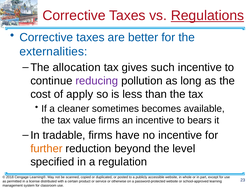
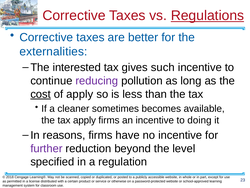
allocation: allocation -> interested (77, 67)
cost underline: none -> present (41, 94)
tax value: value -> apply (84, 120)
bears: bears -> doing (199, 120)
tradable: tradable -> reasons (64, 135)
further colour: orange -> purple (46, 148)
